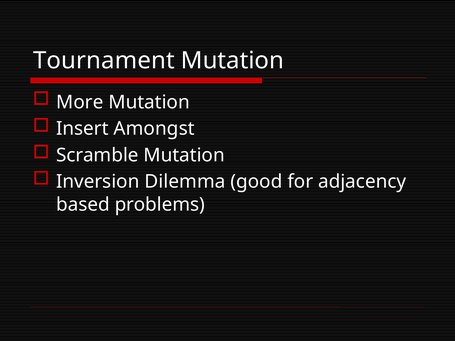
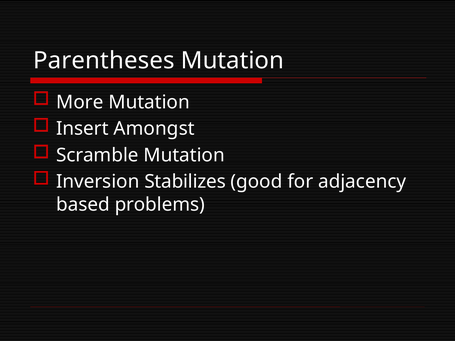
Tournament: Tournament -> Parentheses (104, 61)
Dilemma: Dilemma -> Stabilizes (185, 182)
